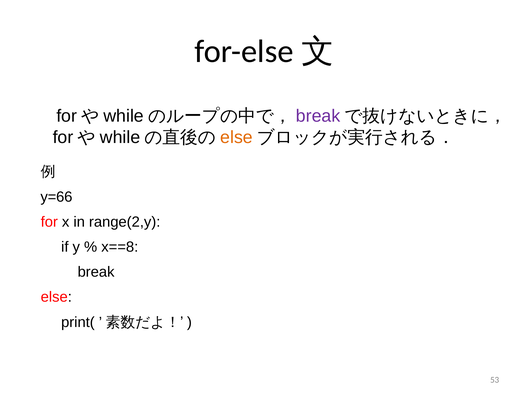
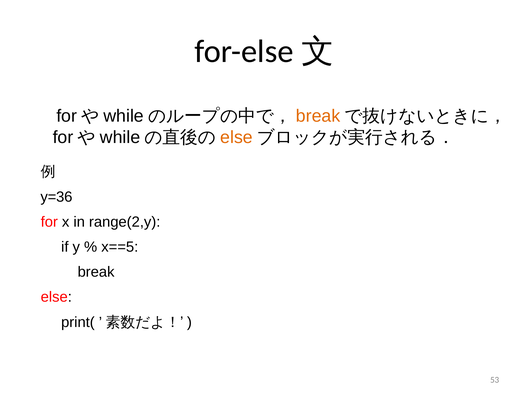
break colour: purple -> orange (318, 116)
y=66: y=66 -> y=36 (56, 197)
x==8: x==8 -> x==5 (120, 247)
